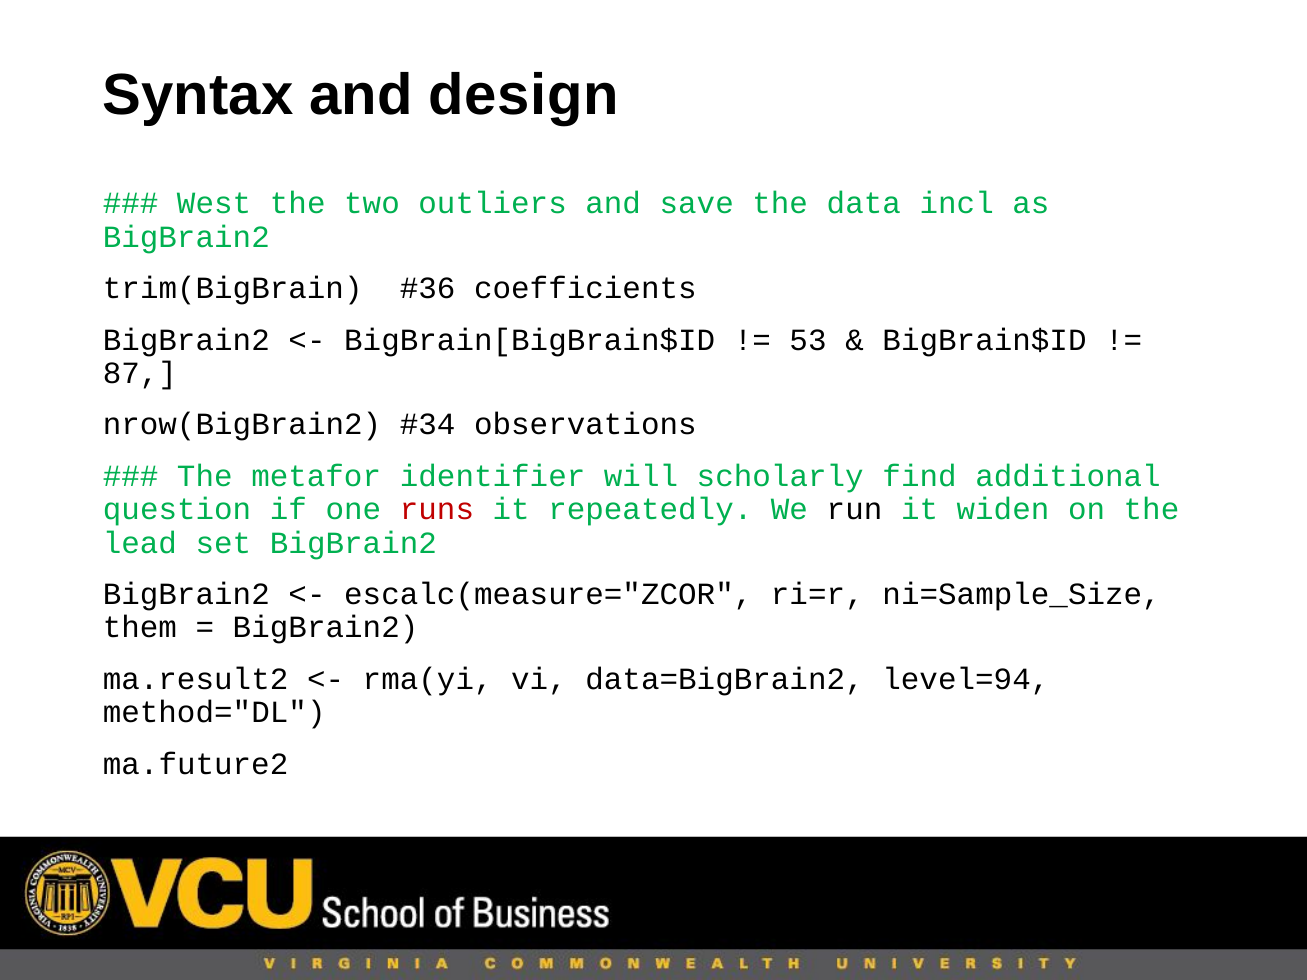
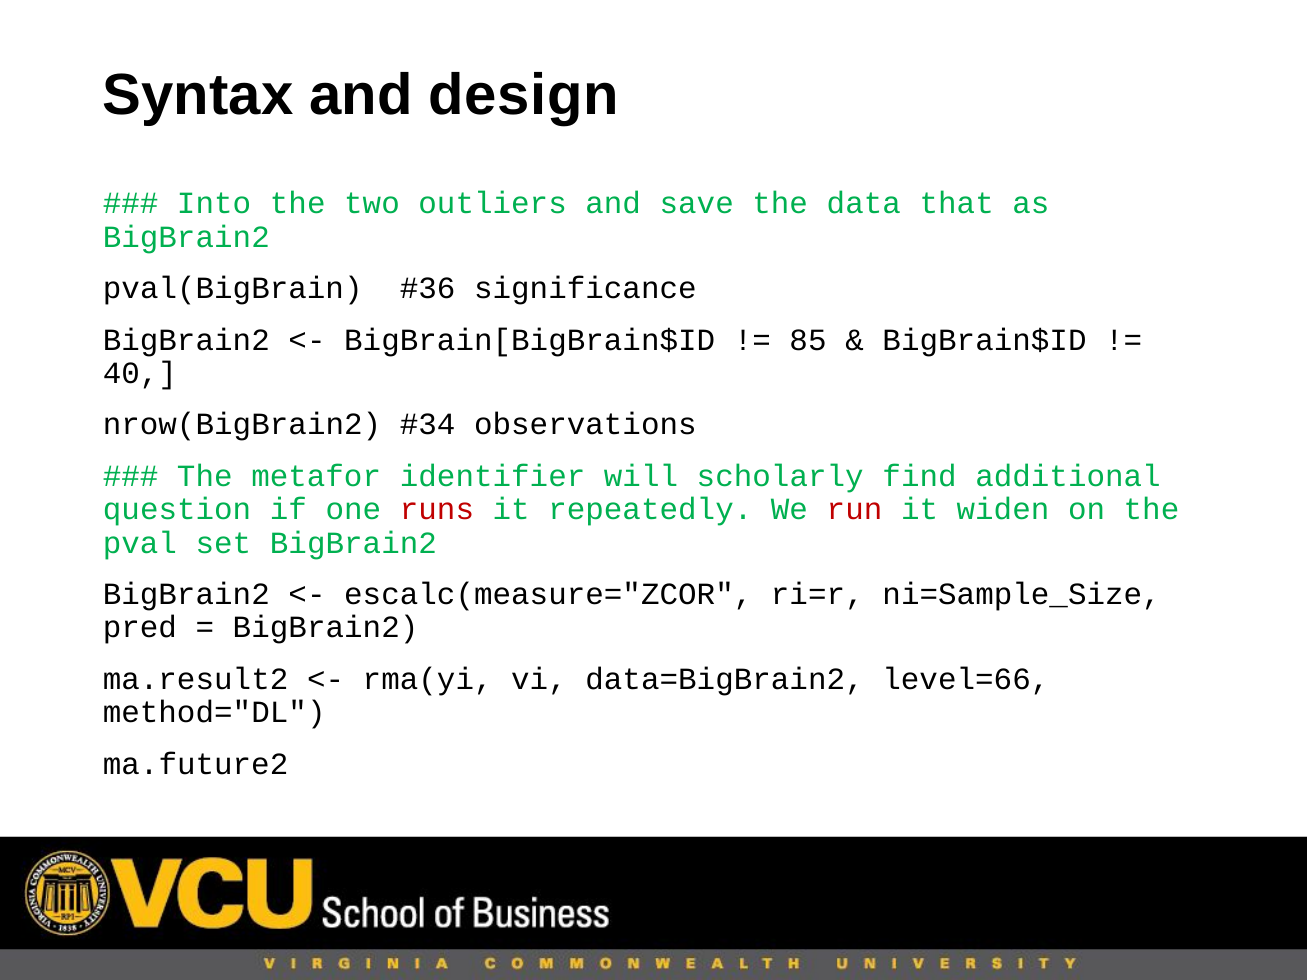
West: West -> Into (214, 204)
incl: incl -> that (957, 204)
trim(BigBrain: trim(BigBrain -> pval(BigBrain (233, 289)
coefficients: coefficients -> significance (585, 289)
53: 53 -> 85 (808, 340)
87: 87 -> 40 (140, 373)
run colour: black -> red (855, 510)
lead: lead -> pval (140, 543)
them: them -> pred (140, 628)
level=94: level=94 -> level=66 (966, 679)
